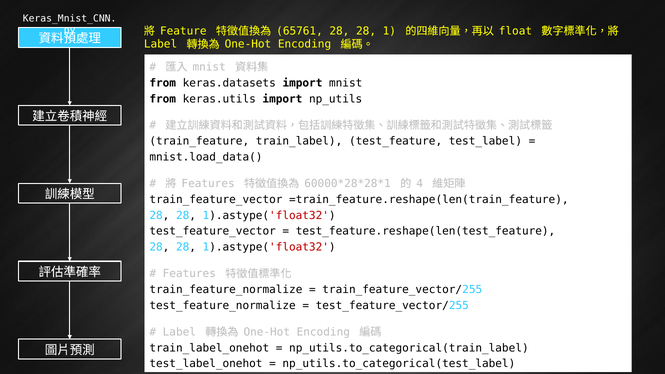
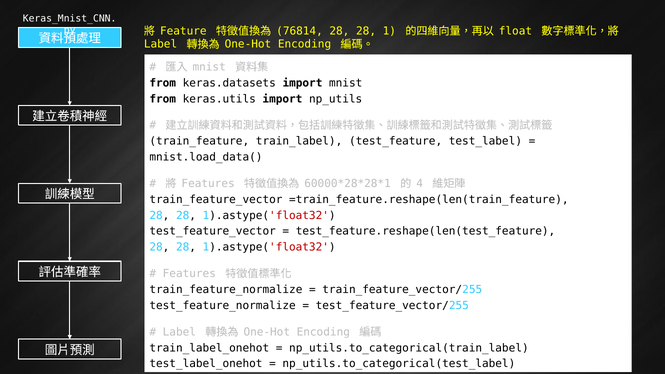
65761: 65761 -> 76814 (300, 31)
